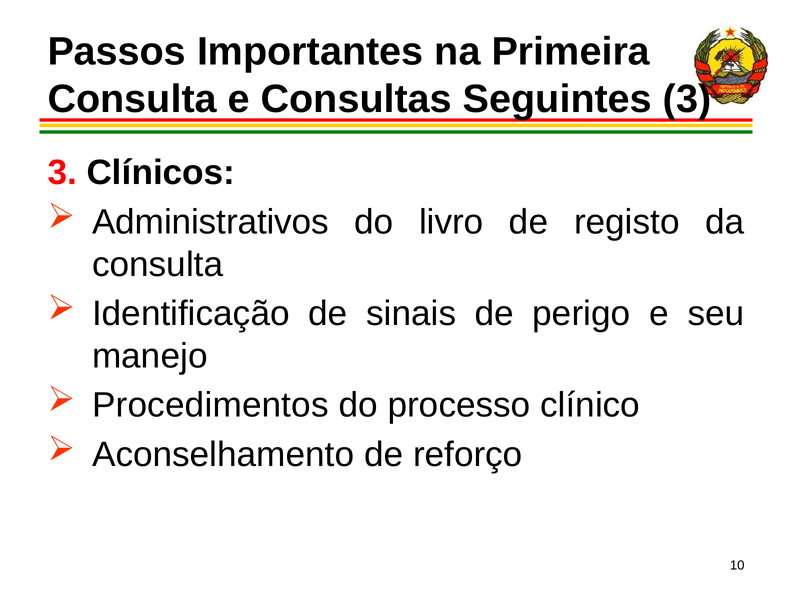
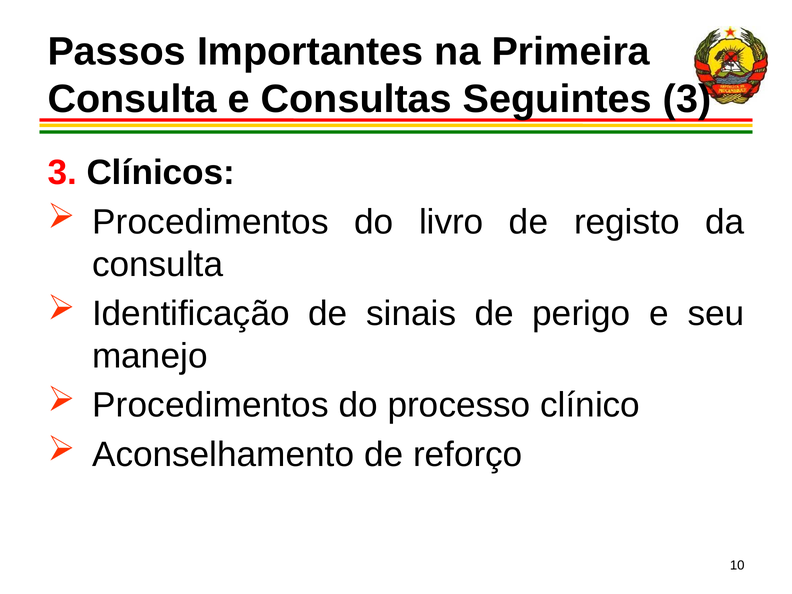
Administrativos: Administrativos -> Procedimentos (210, 222)
